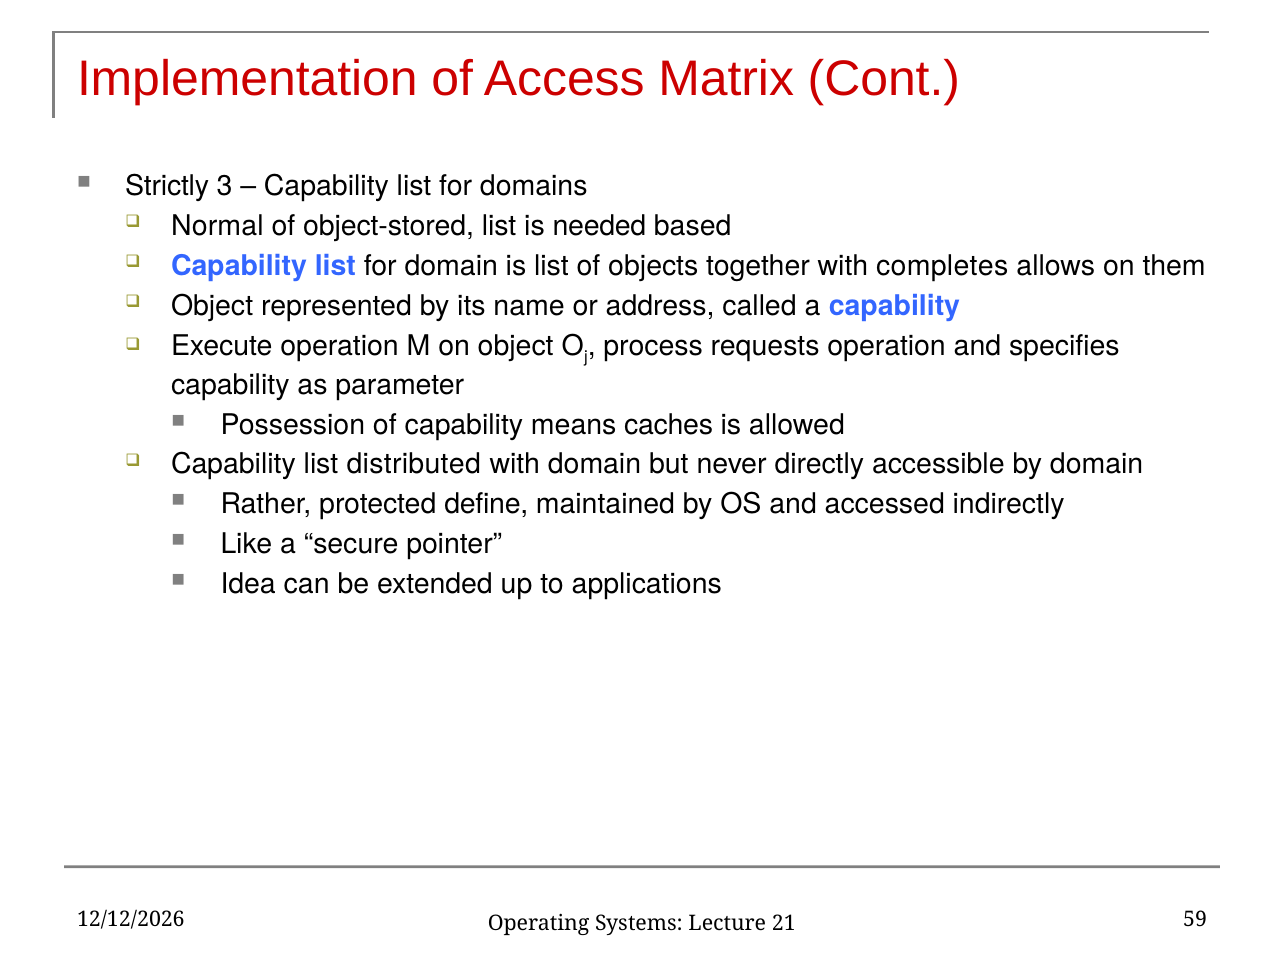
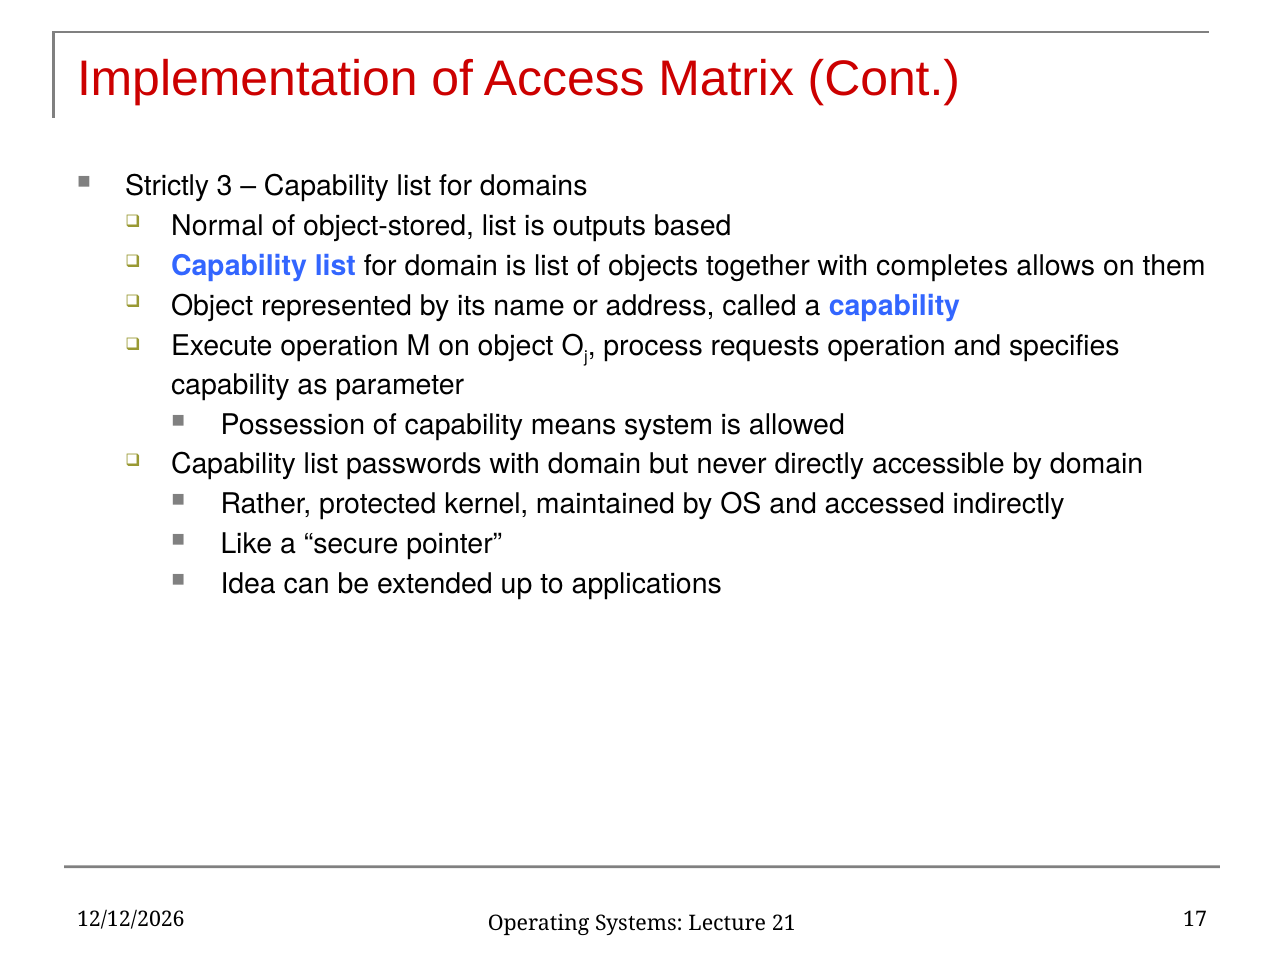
needed: needed -> outputs (599, 226)
caches: caches -> system (669, 425)
distributed: distributed -> passwords (414, 465)
define: define -> kernel (486, 504)
59: 59 -> 17 (1195, 920)
